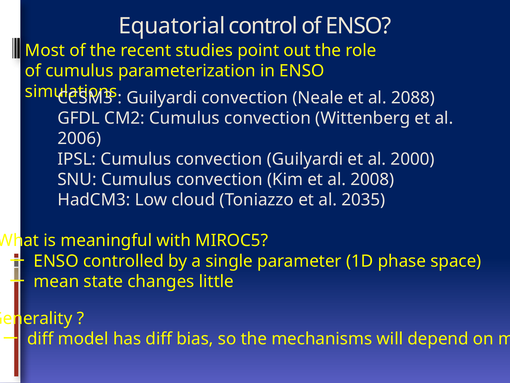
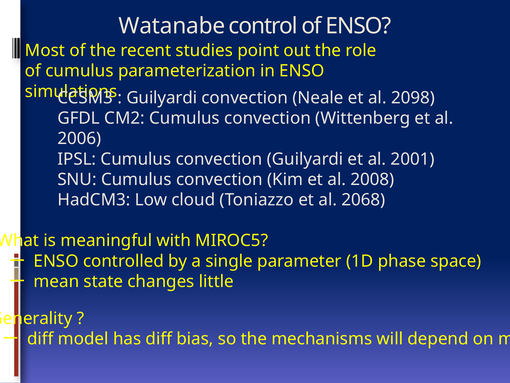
Equatorial: Equatorial -> Watanabe (172, 26)
2088: 2088 -> 2098 (413, 98)
2000: 2000 -> 2001 (413, 159)
2035: 2035 -> 2068 (363, 200)
